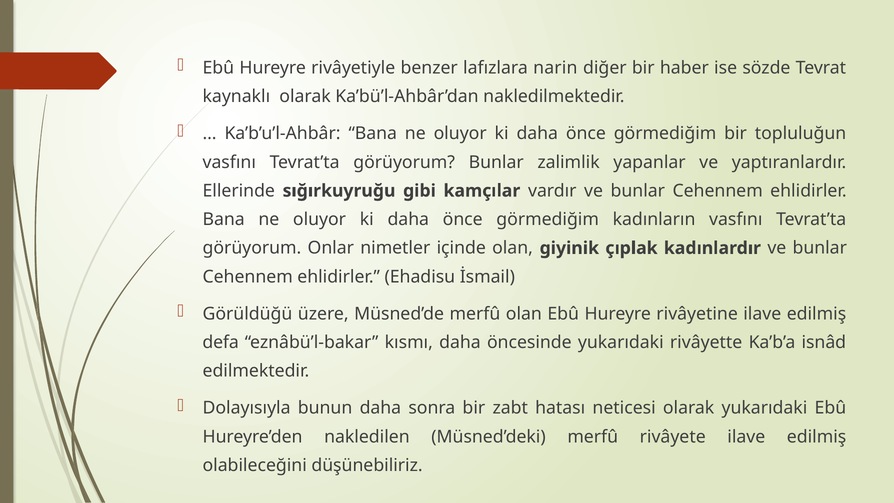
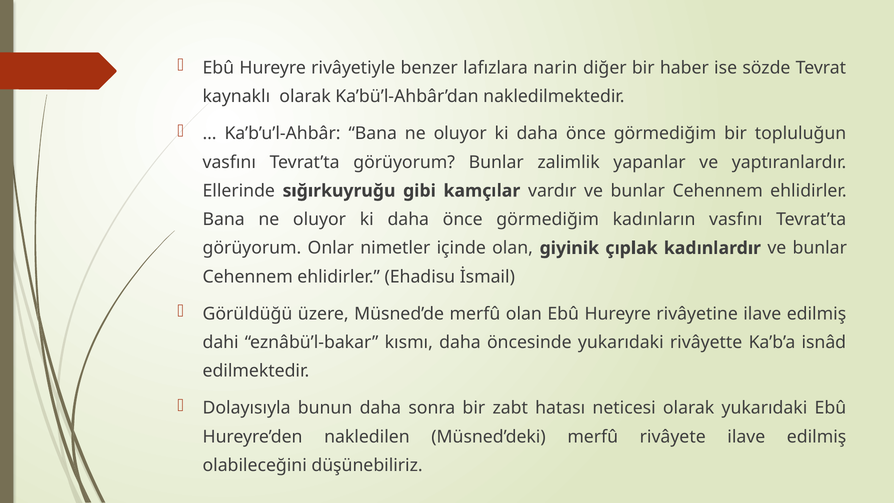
defa: defa -> dahi (221, 342)
